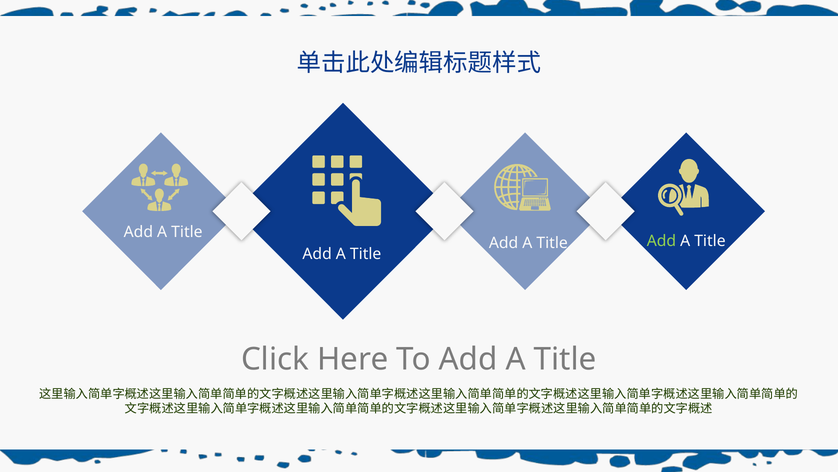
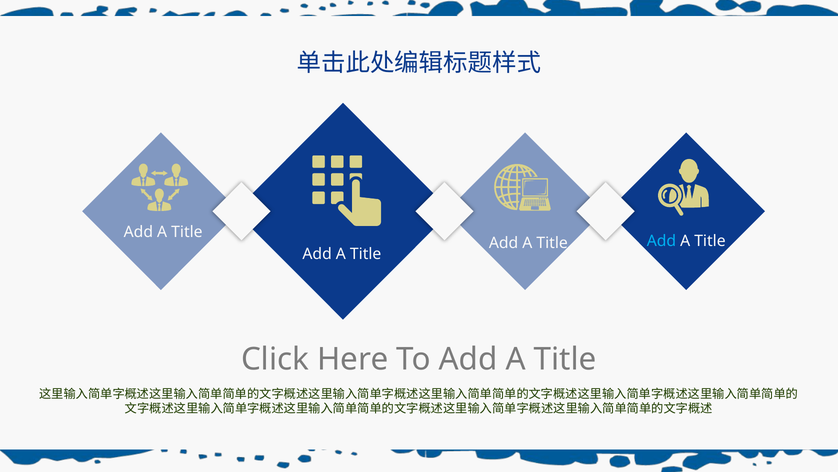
Add colour: light green -> light blue (661, 241)
